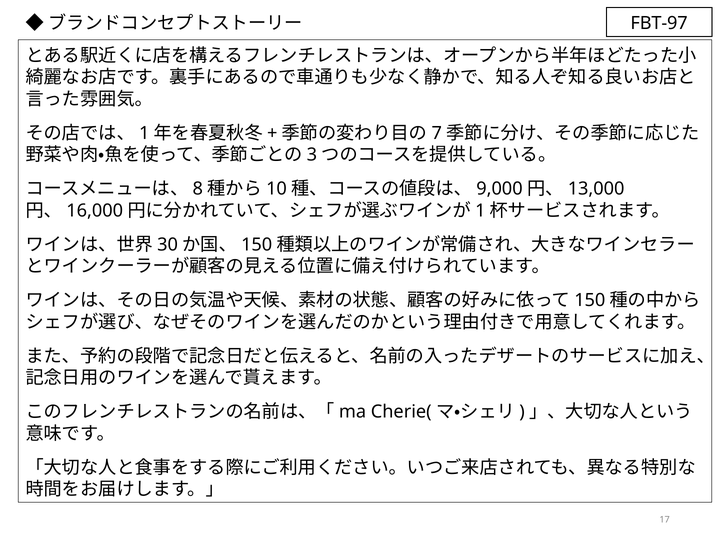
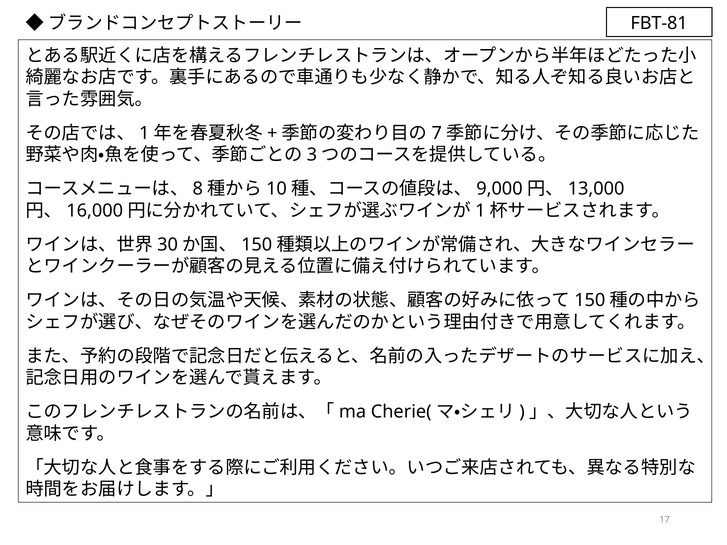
FBT-97: FBT-97 -> FBT-81 (659, 23)
